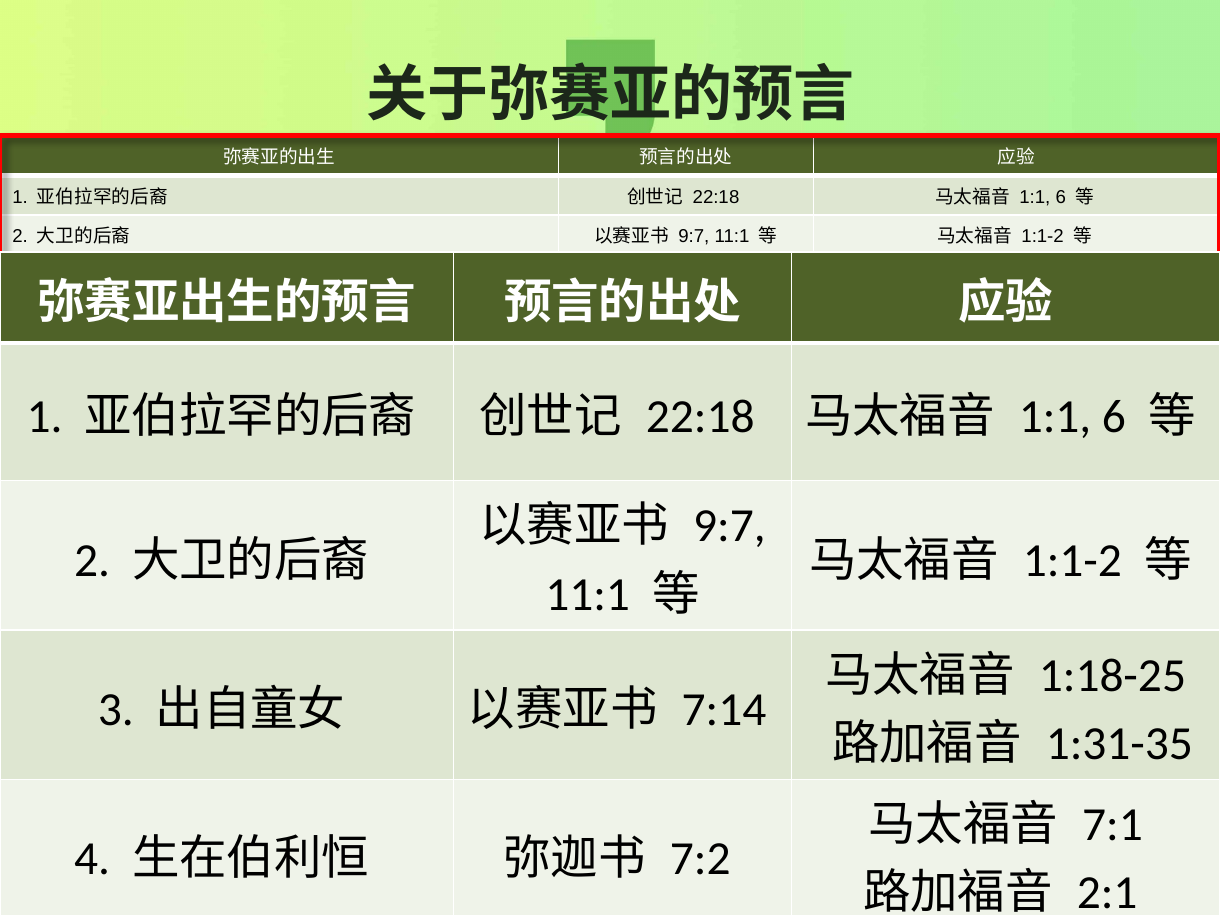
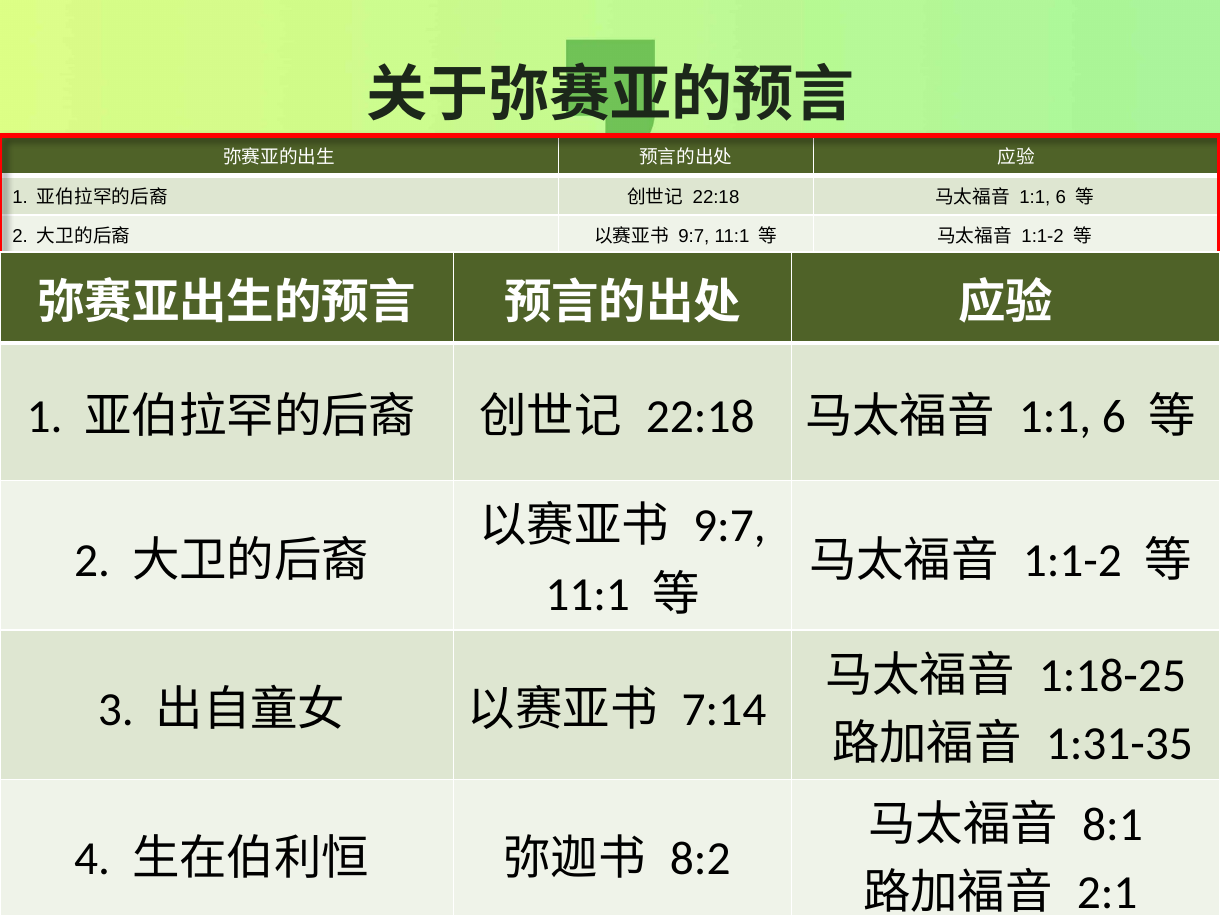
7:1: 7:1 -> 8:1 (1113, 825)
7:2: 7:2 -> 8:2 (700, 859)
